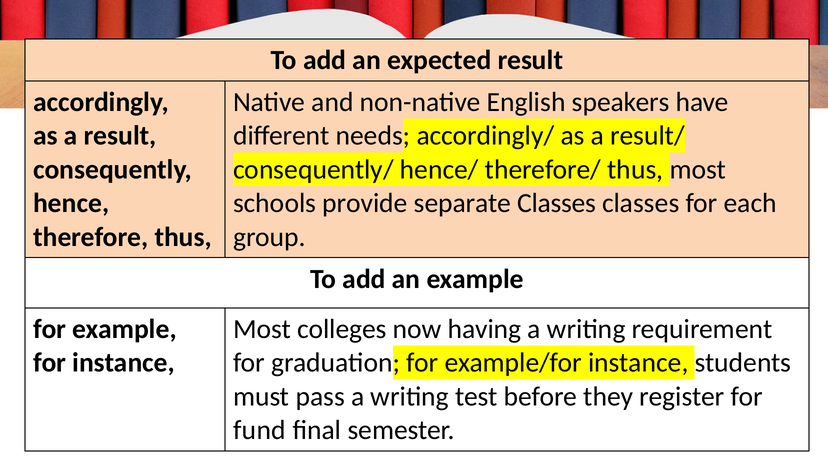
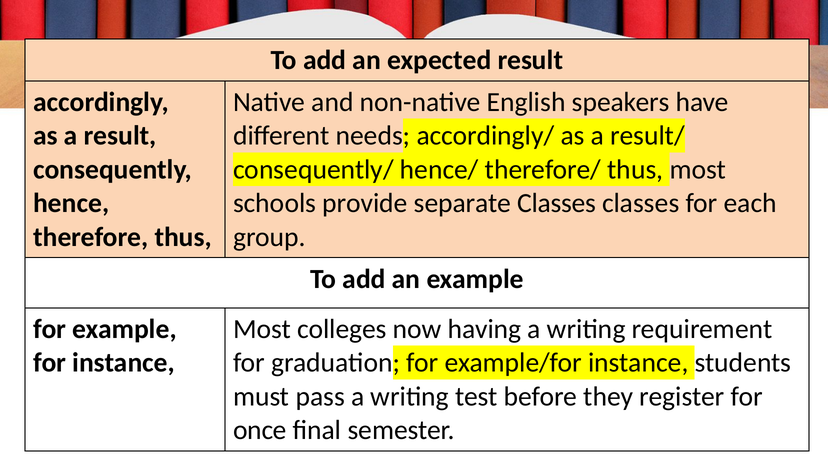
fund: fund -> once (260, 430)
